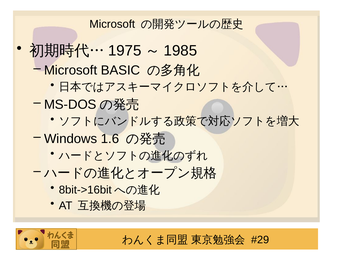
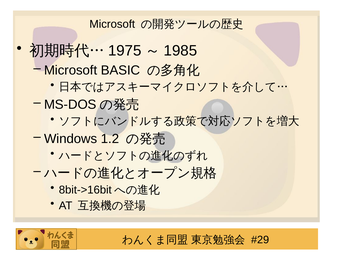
1.6: 1.6 -> 1.2 (110, 138)
